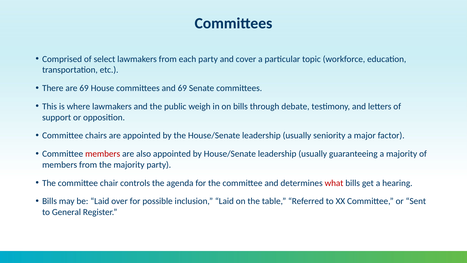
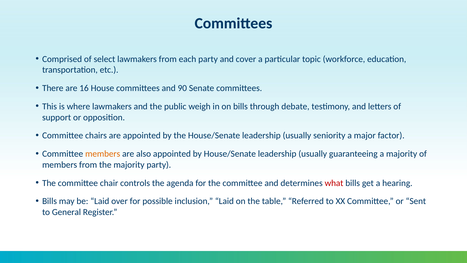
are 69: 69 -> 16 (84, 88)
and 69: 69 -> 90 (182, 88)
members colour: red -> orange (103, 154)
